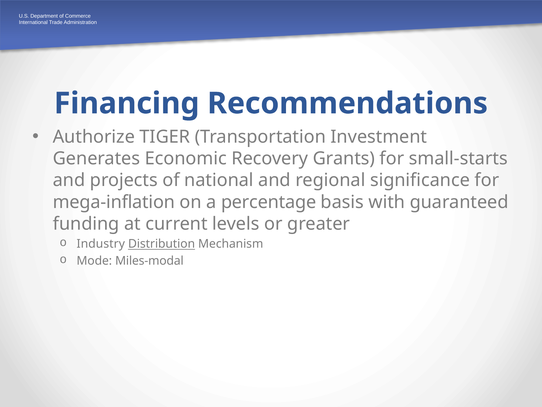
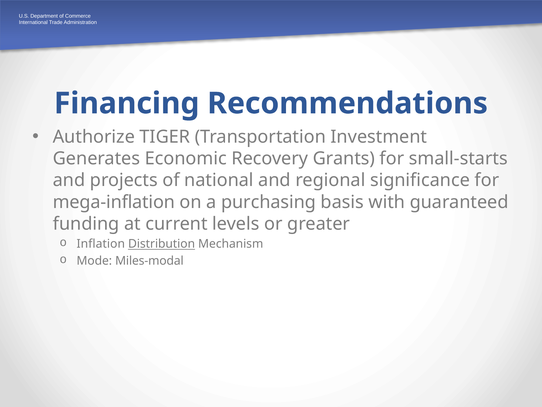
percentage: percentage -> purchasing (269, 202)
Industry: Industry -> Inflation (101, 244)
